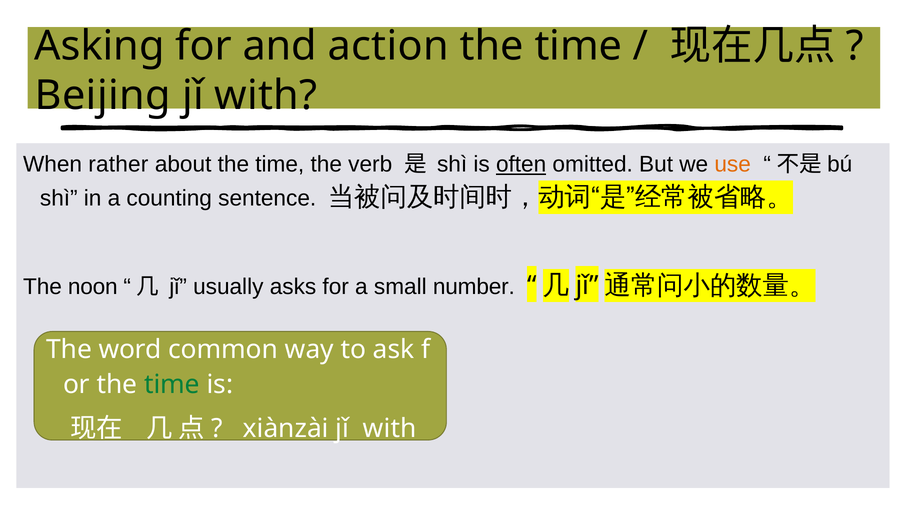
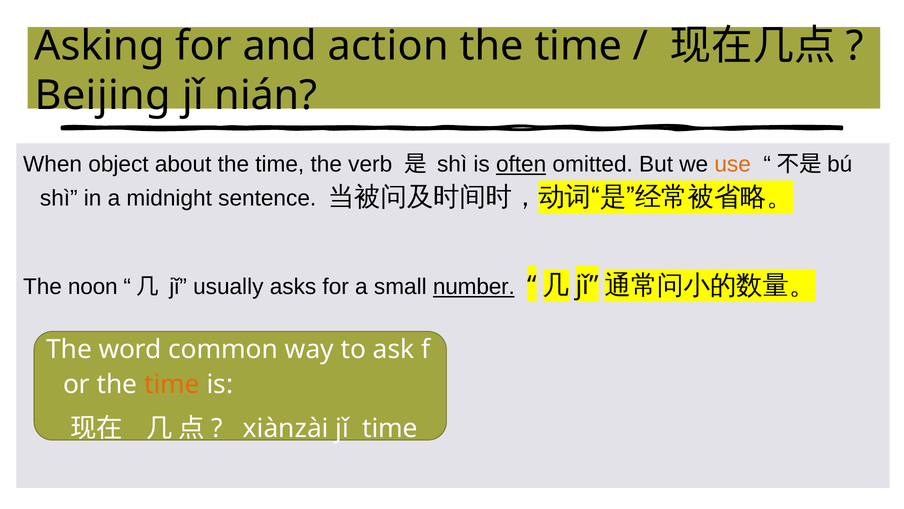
with: with -> nián (266, 96)
rather: rather -> object (118, 164)
counting: counting -> midnight (169, 198)
number underline: none -> present (474, 287)
time colour: green -> orange (172, 384)
xiànzài jǐ with: with -> time (390, 428)
